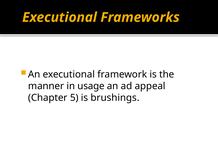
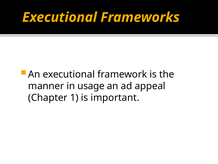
5: 5 -> 1 (74, 97)
brushings: brushings -> important (115, 97)
